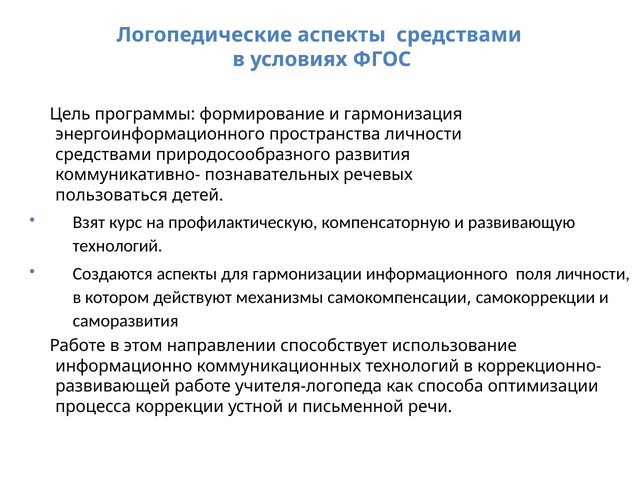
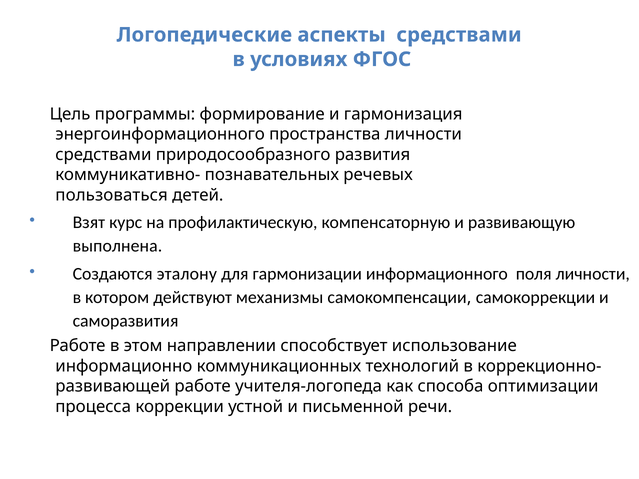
технологий: технологий -> выполнена (117, 246)
Создаются аспекты: аспекты -> эталону (187, 274)
